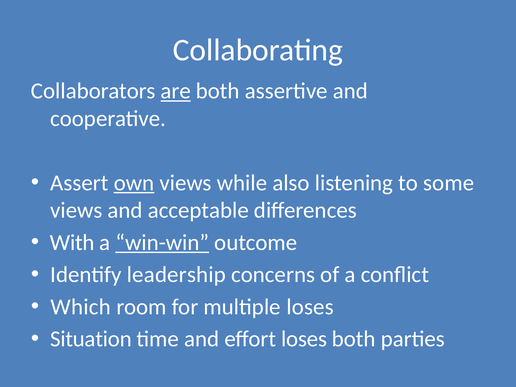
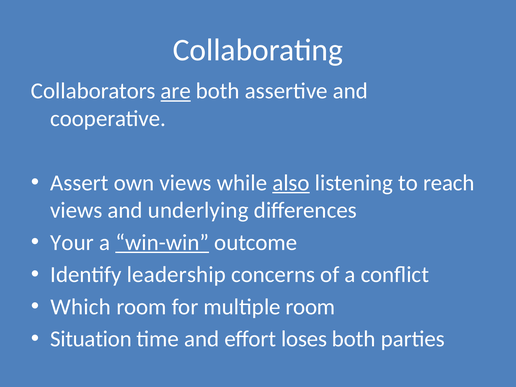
own underline: present -> none (134, 183)
also underline: none -> present (291, 183)
some: some -> reach (449, 183)
acceptable: acceptable -> underlying (198, 210)
With: With -> Your (72, 243)
multiple loses: loses -> room (310, 307)
